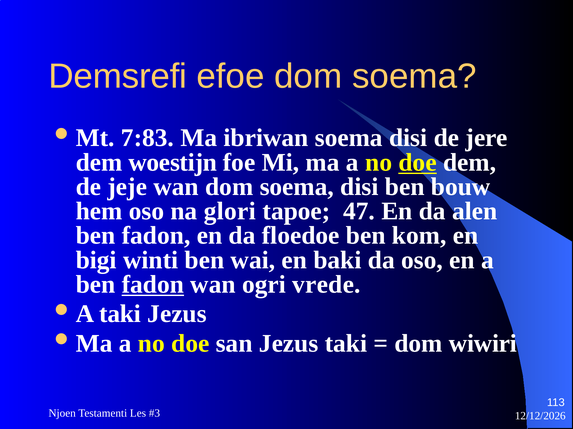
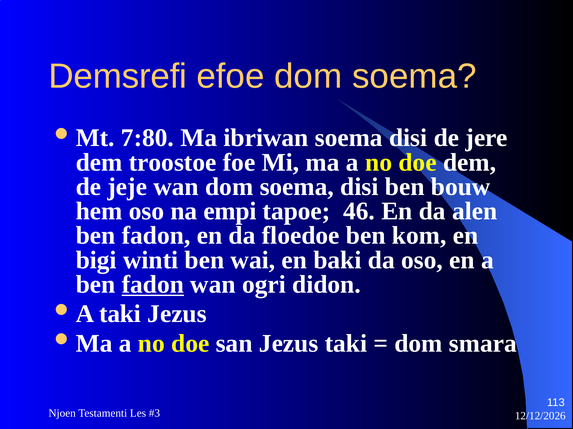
7:83: 7:83 -> 7:80 (147, 138)
woestijn: woestijn -> troostoe (173, 163)
doe underline: present -> none (418, 163)
glori: glori -> empi (230, 212)
47: 47 -> 46 (359, 212)
vrede: vrede -> didon (327, 285)
wiwiri: wiwiri -> smara (483, 344)
